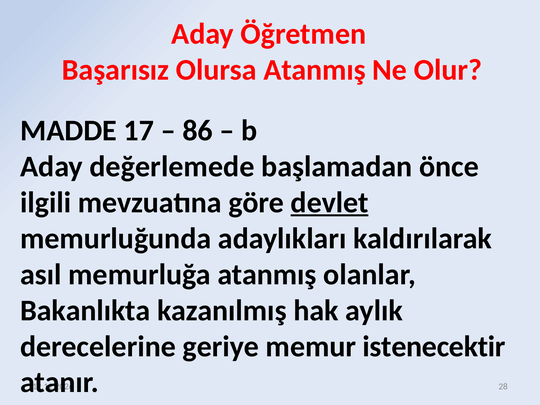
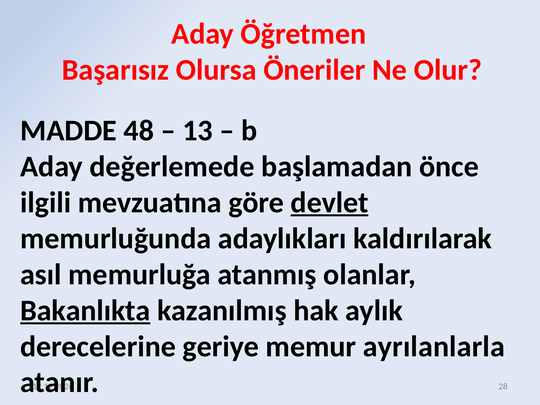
Olursa Atanmış: Atanmış -> Öneriler (314, 70)
17: 17 -> 48 (139, 130)
86: 86 -> 13 (198, 130)
Bakanlıkta underline: none -> present (85, 310)
istenecektir: istenecektir -> ayrılanlarla (434, 346)
